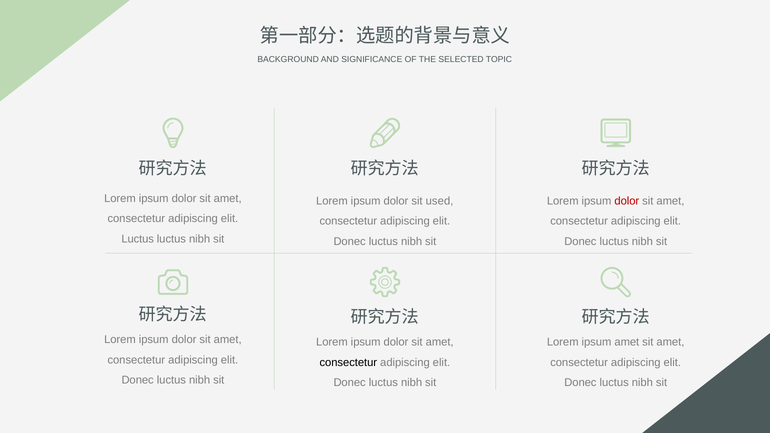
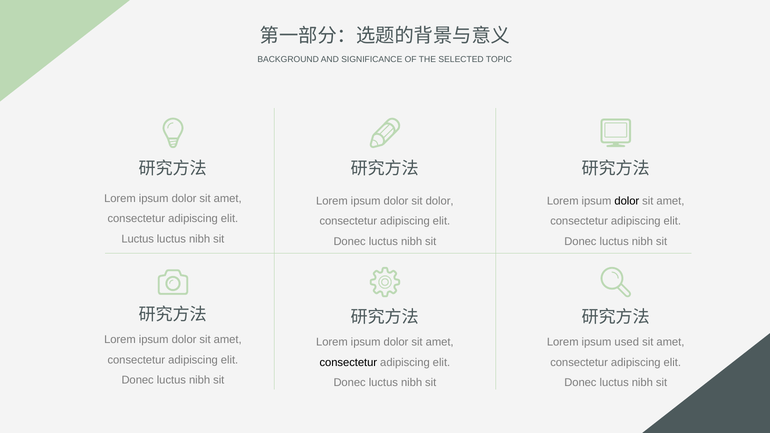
sit used: used -> dolor (440, 201)
dolor colour: red -> black (627, 201)
ipsum amet: amet -> used (627, 342)
